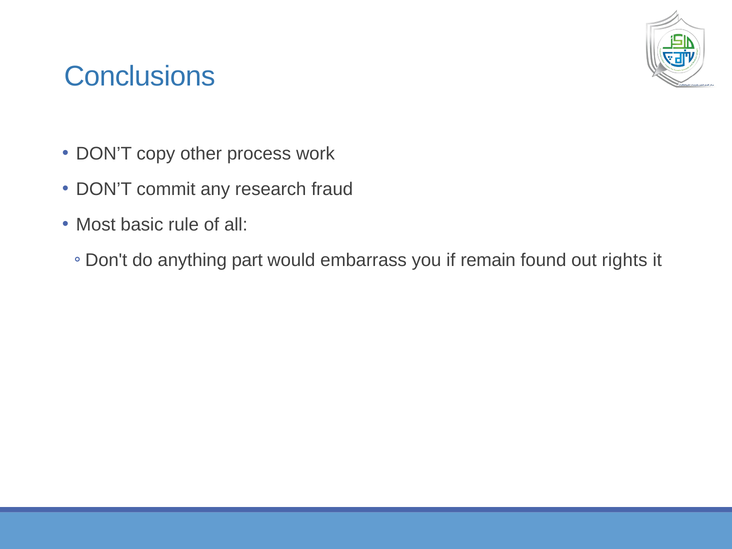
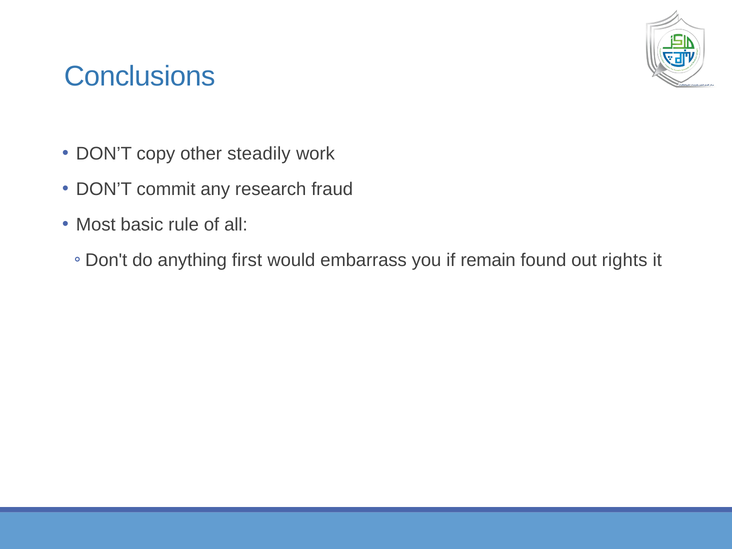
process: process -> steadily (259, 154)
part: part -> first (247, 260)
